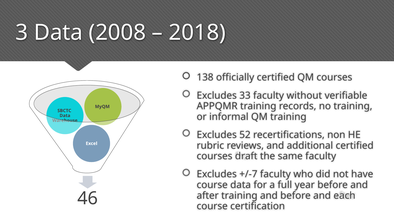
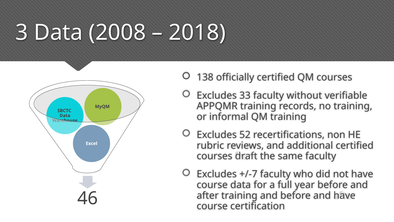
and each: each -> have (345, 195)
